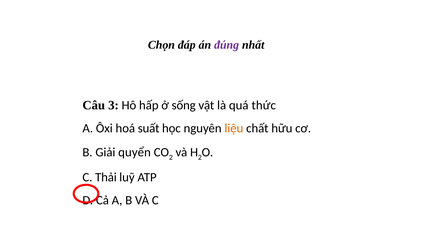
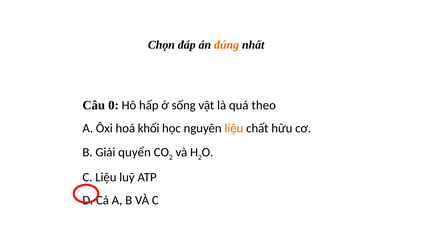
đúng colour: purple -> orange (227, 45)
3: 3 -> 0 (114, 105)
thức: thức -> theo (264, 105)
suất: suất -> khối (149, 128)
Thải: Thải -> Liệu (106, 177)
